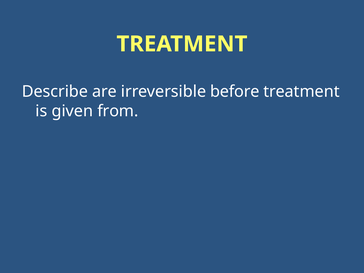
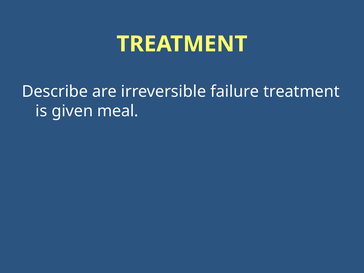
before: before -> failure (235, 92)
from: from -> meal (118, 111)
